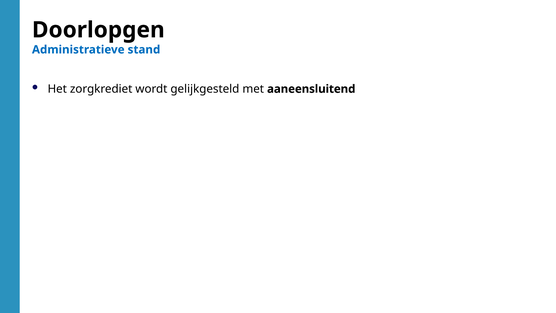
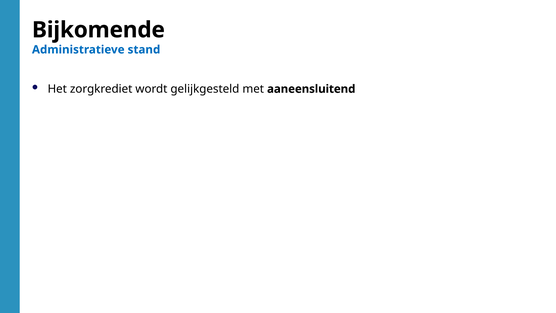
Doorlopgen: Doorlopgen -> Bijkomende (98, 30)
